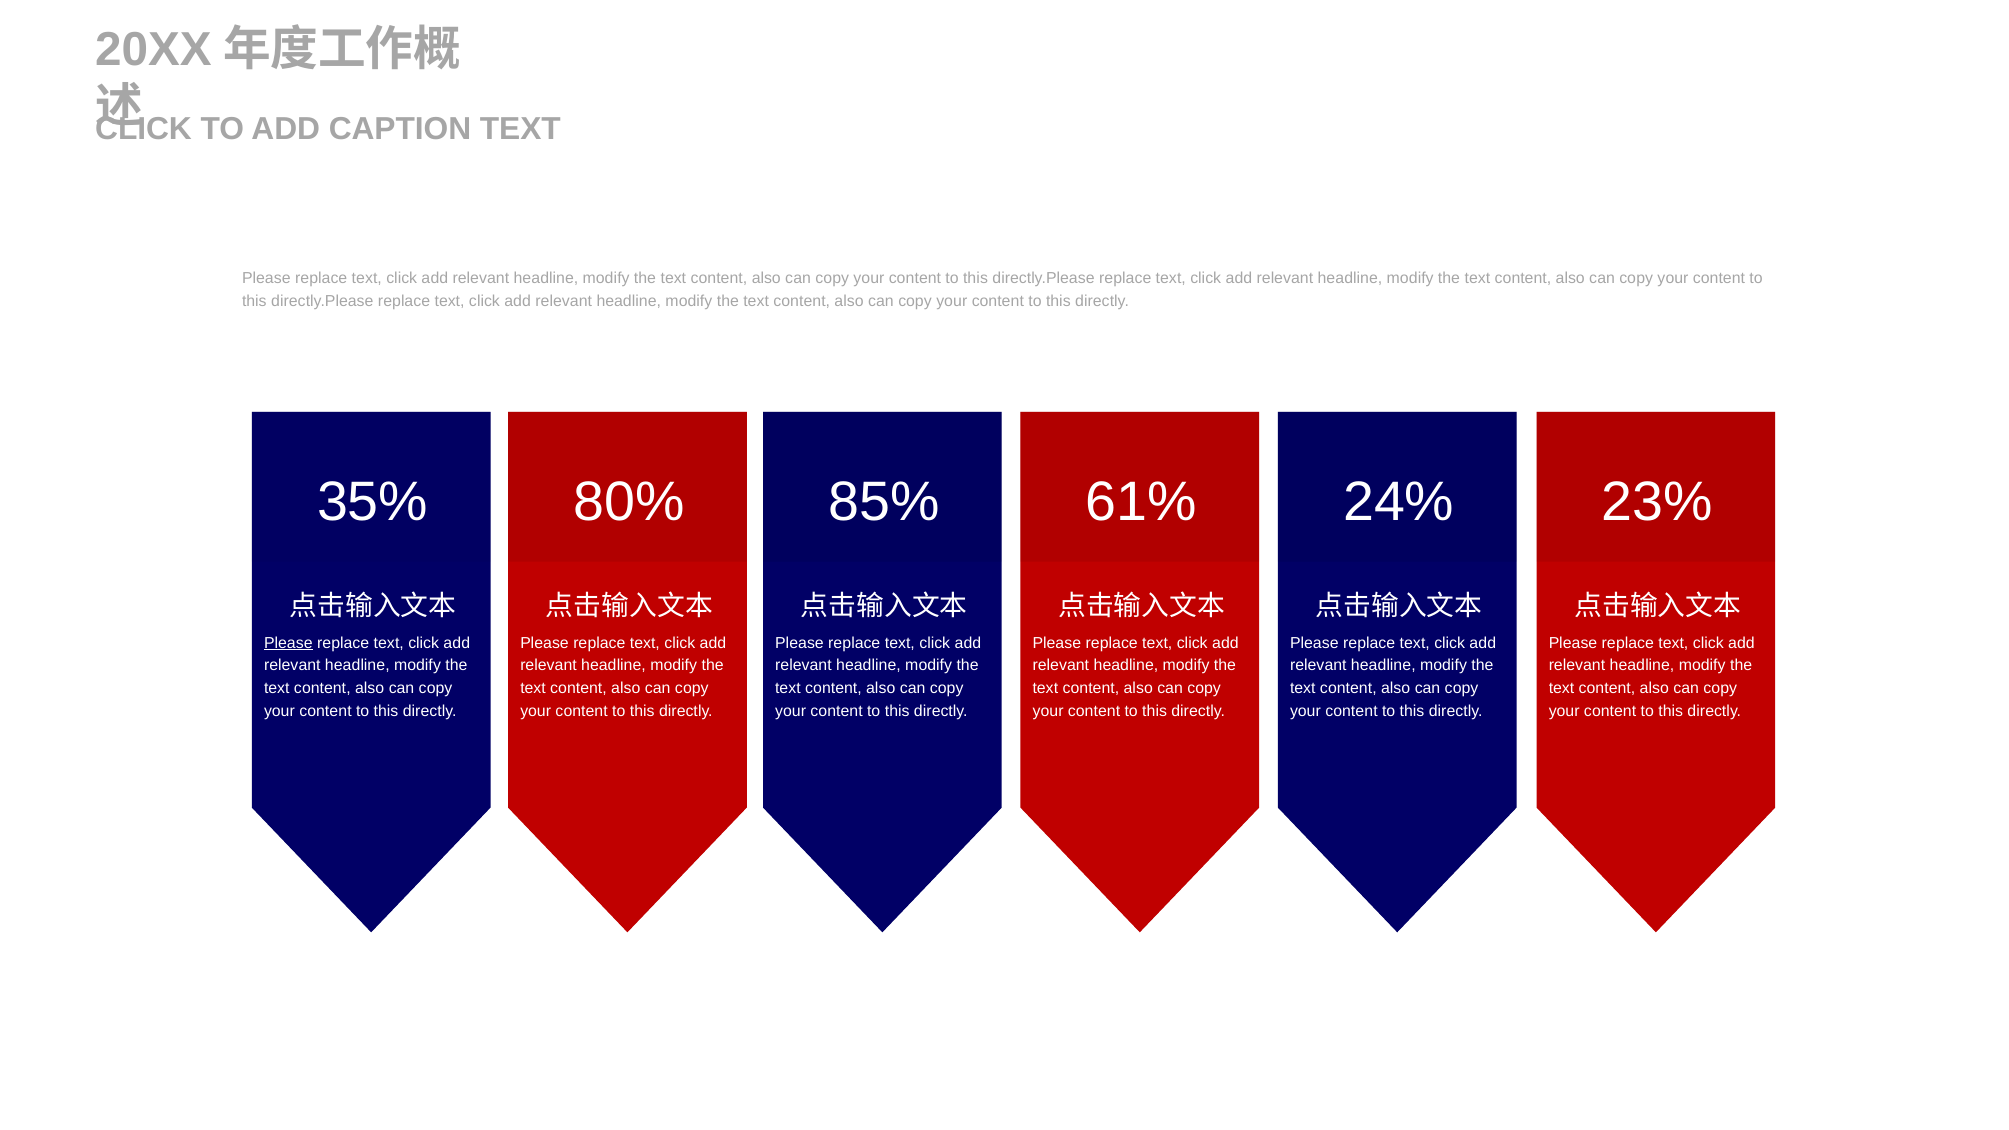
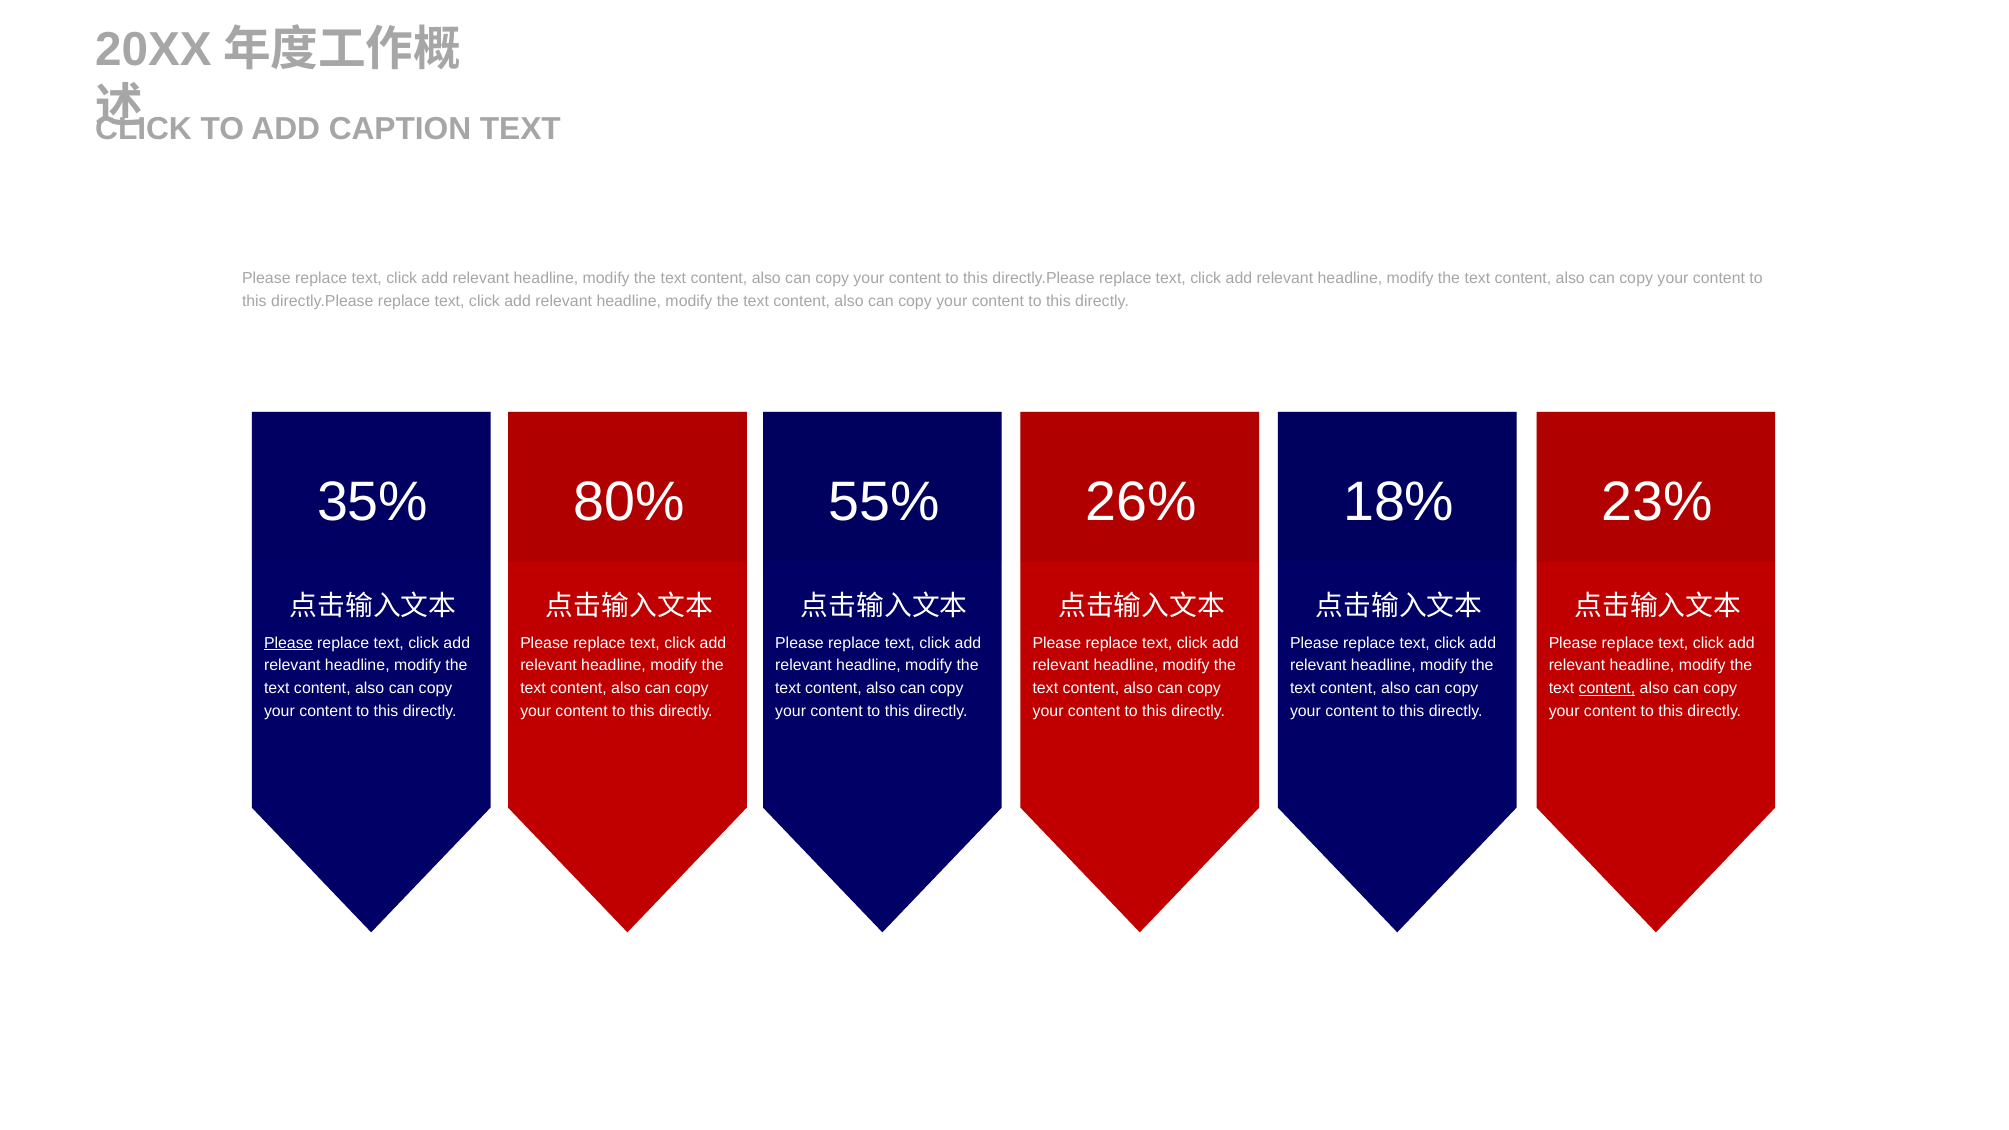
85%: 85% -> 55% (884, 502)
61%: 61% -> 26% (1141, 502)
24%: 24% -> 18% (1399, 502)
content underline: none -> present (1607, 689)
